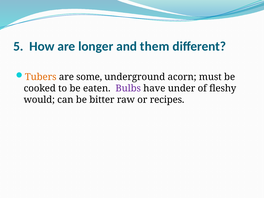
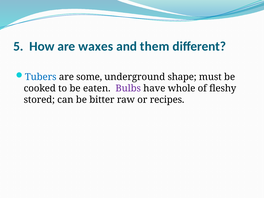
longer: longer -> waxes (96, 46)
Tubers colour: orange -> blue (41, 77)
acorn: acorn -> shape (182, 77)
under: under -> whole (182, 88)
would: would -> stored (39, 100)
